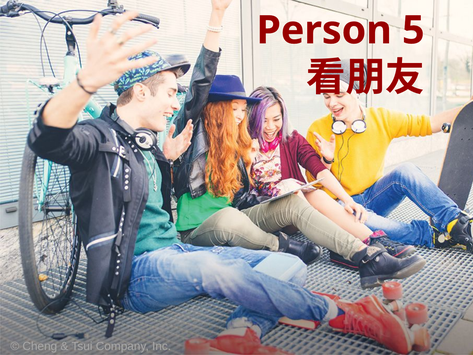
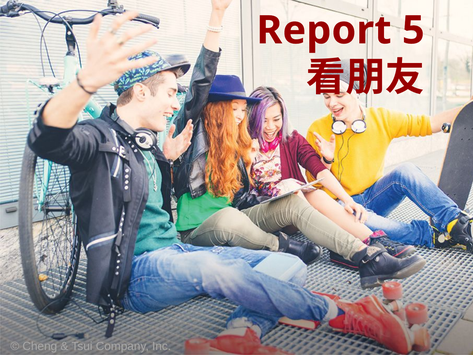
Person: Person -> Report (324, 30)
